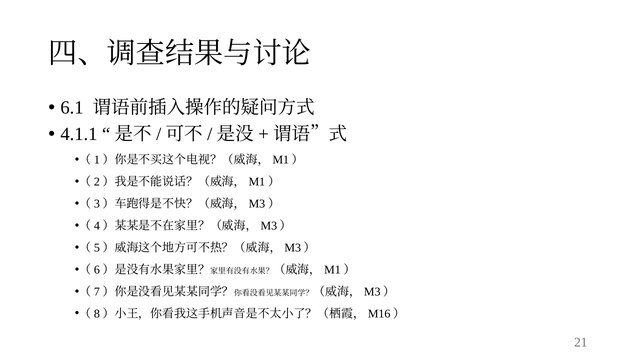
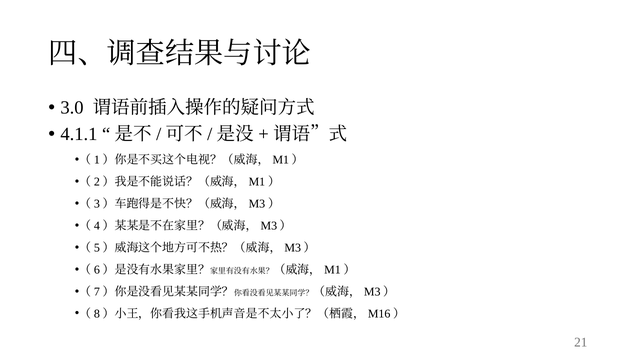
6.1: 6.1 -> 3.0 (72, 108)
